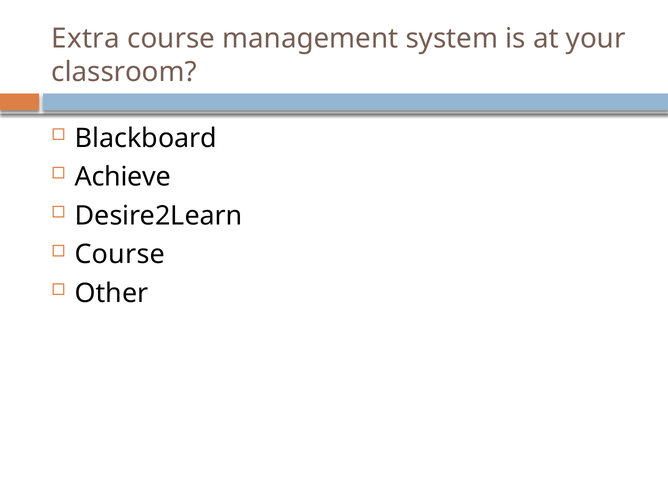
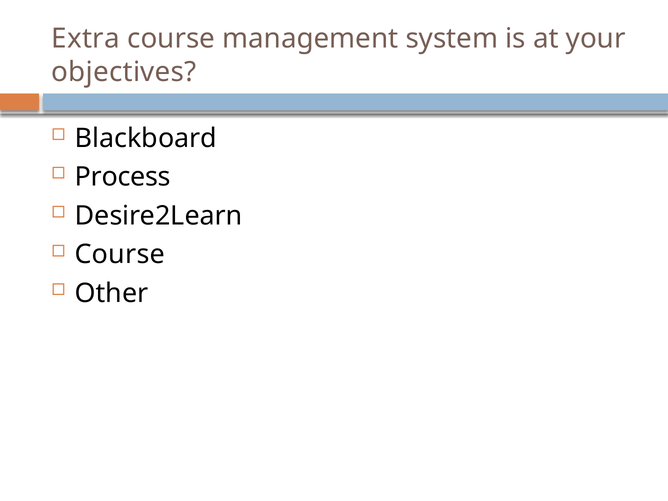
classroom: classroom -> objectives (124, 72)
Achieve: Achieve -> Process (123, 177)
